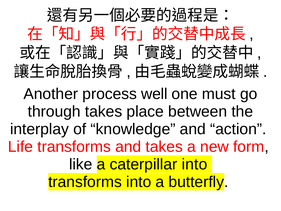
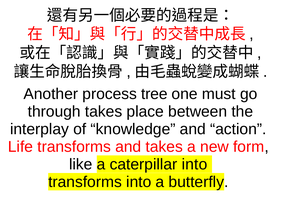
well: well -> tree (154, 94)
